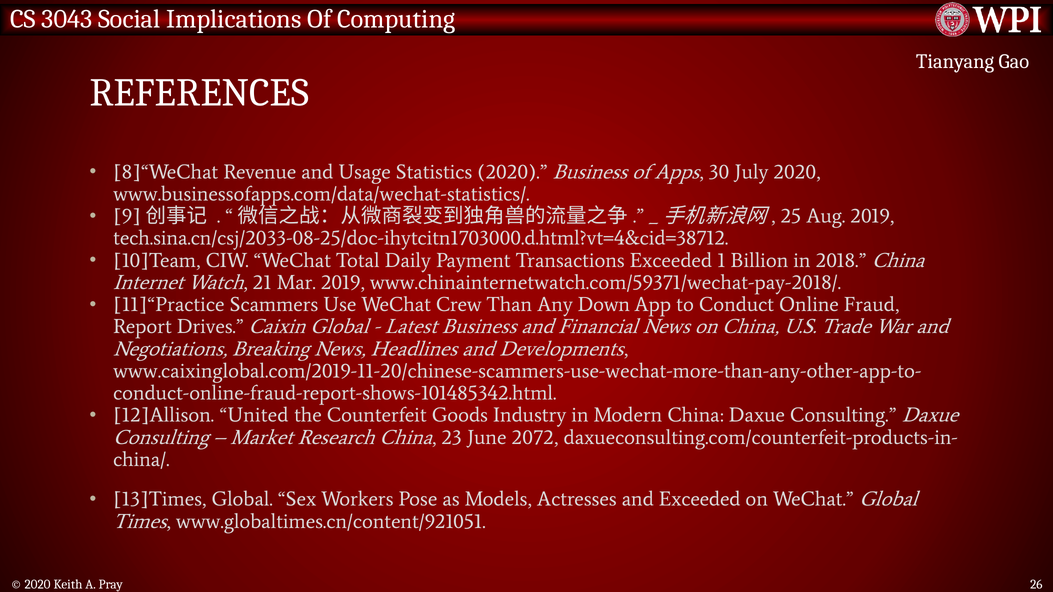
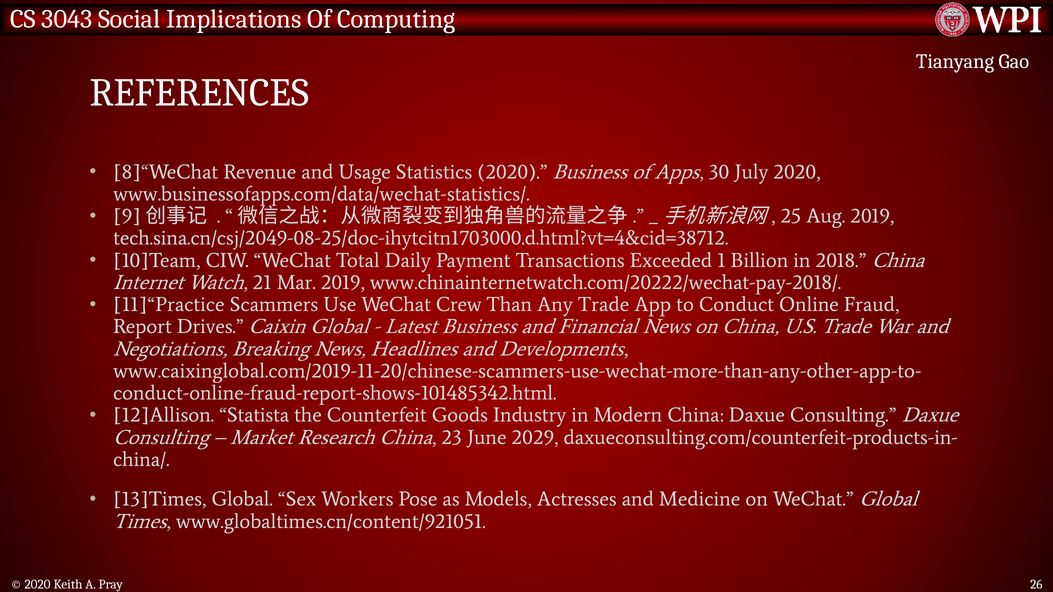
tech.sina.cn/csj/2033-08-25/doc-ihytcitn1703000.d.html?vt=4&cid=38712: tech.sina.cn/csj/2033-08-25/doc-ihytcitn1703000.d.html?vt=4&cid=38712 -> tech.sina.cn/csj/2049-08-25/doc-ihytcitn1703000.d.html?vt=4&cid=38712 (421, 238)
www.chinainternetwatch.com/59371/wechat-pay-2018/: www.chinainternetwatch.com/59371/wechat-pay-2018/ -> www.chinainternetwatch.com/20222/wechat-pay-2018/ (606, 283)
Any Down: Down -> Trade (604, 305)
United: United -> Statista (254, 415)
2072: 2072 -> 2029 (535, 438)
and Exceeded: Exceeded -> Medicine (700, 499)
